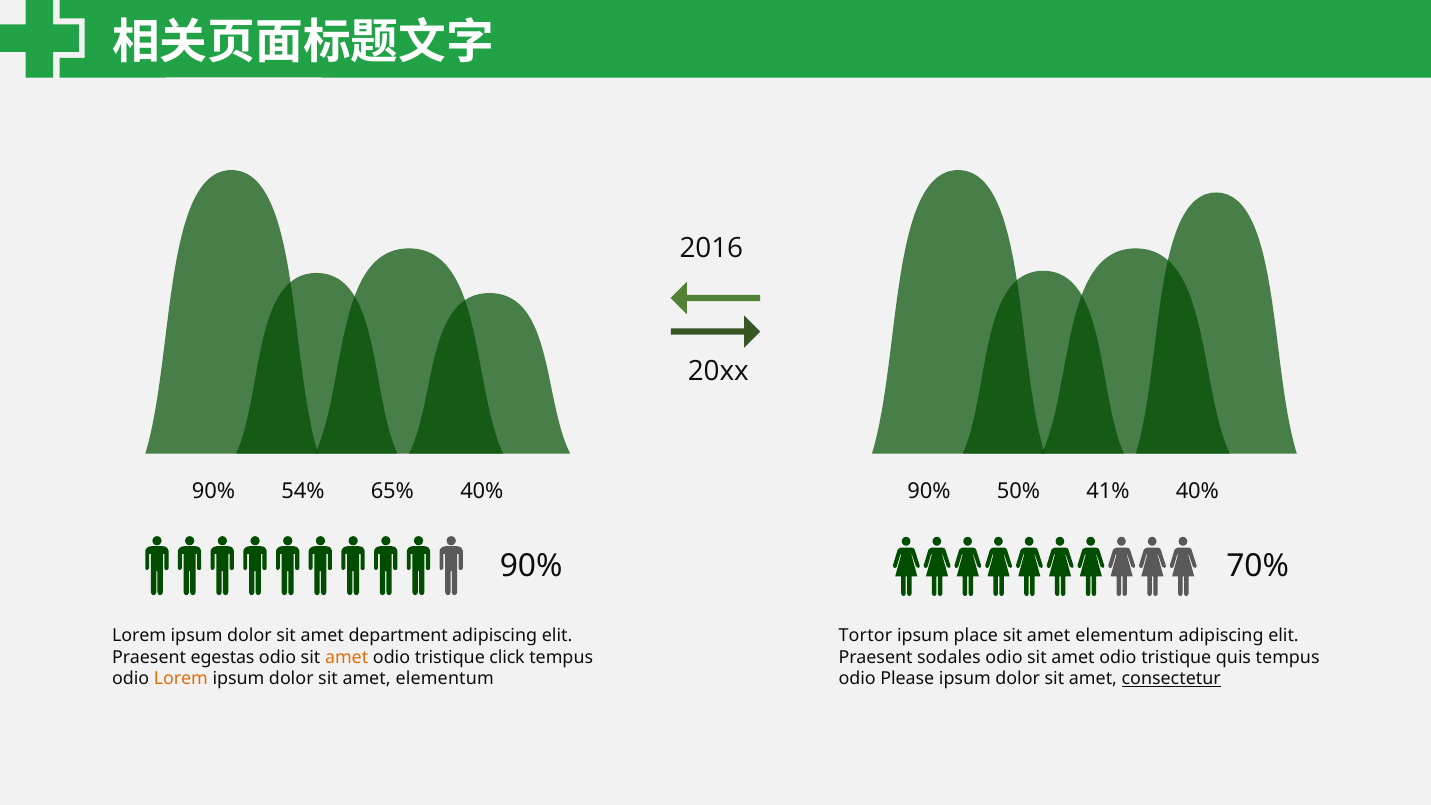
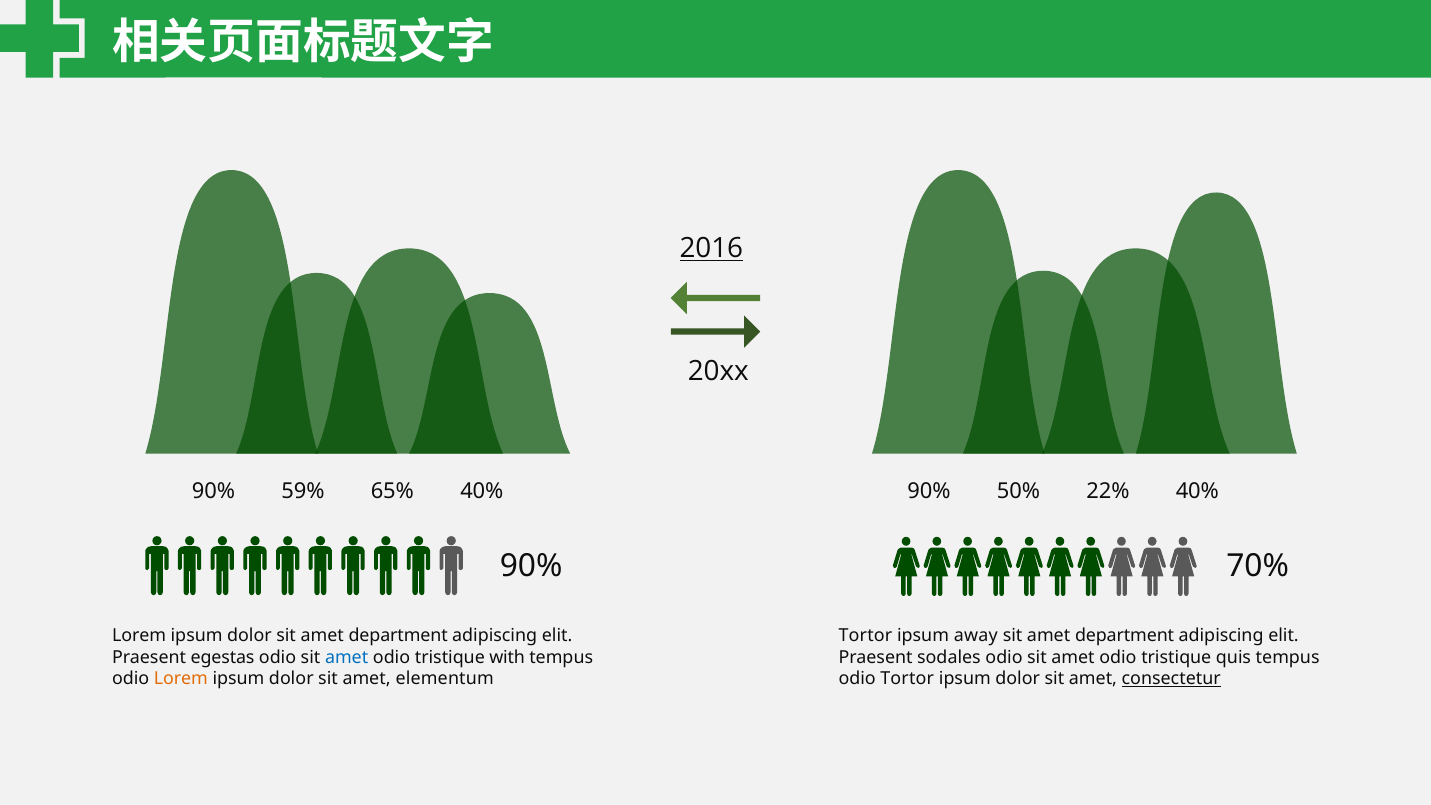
2016 underline: none -> present (711, 249)
54%: 54% -> 59% (303, 492)
41%: 41% -> 22% (1108, 492)
place: place -> away (976, 636)
elementum: elementum -> department (1125, 636)
amet colour: orange -> blue (347, 657)
click: click -> with (507, 657)
odio Please: Please -> Tortor (907, 679)
